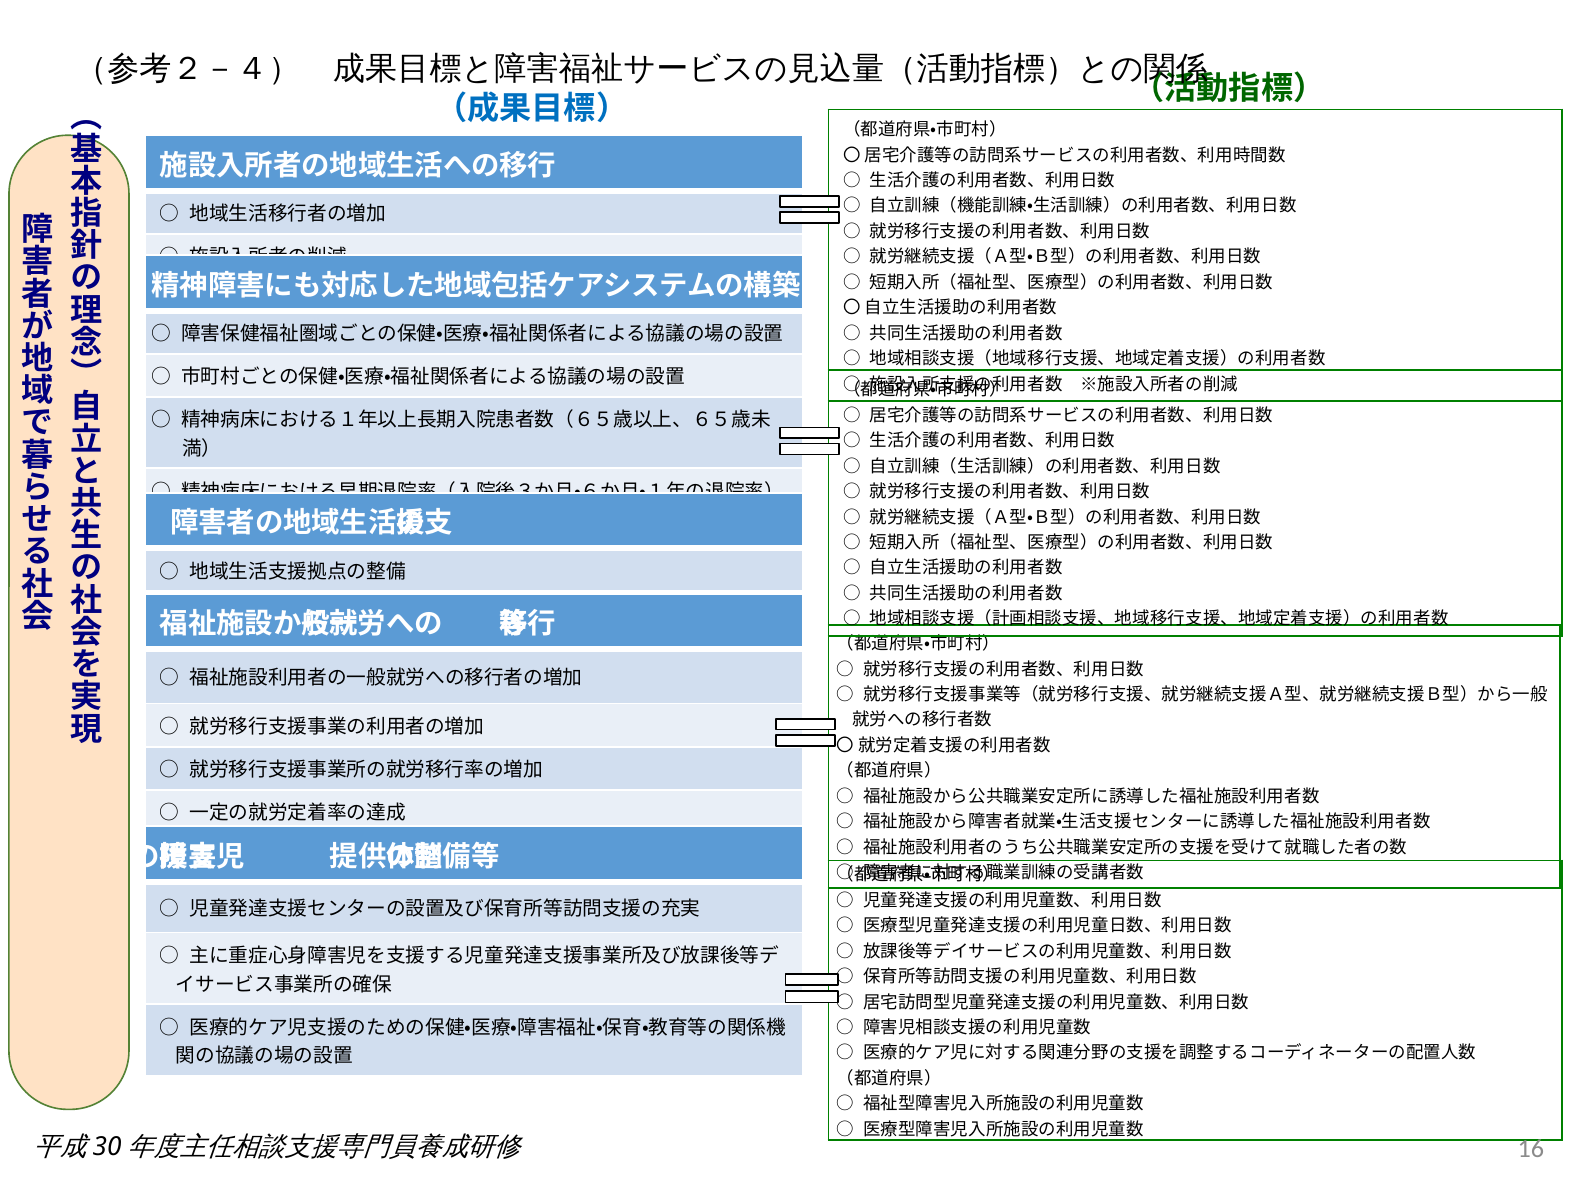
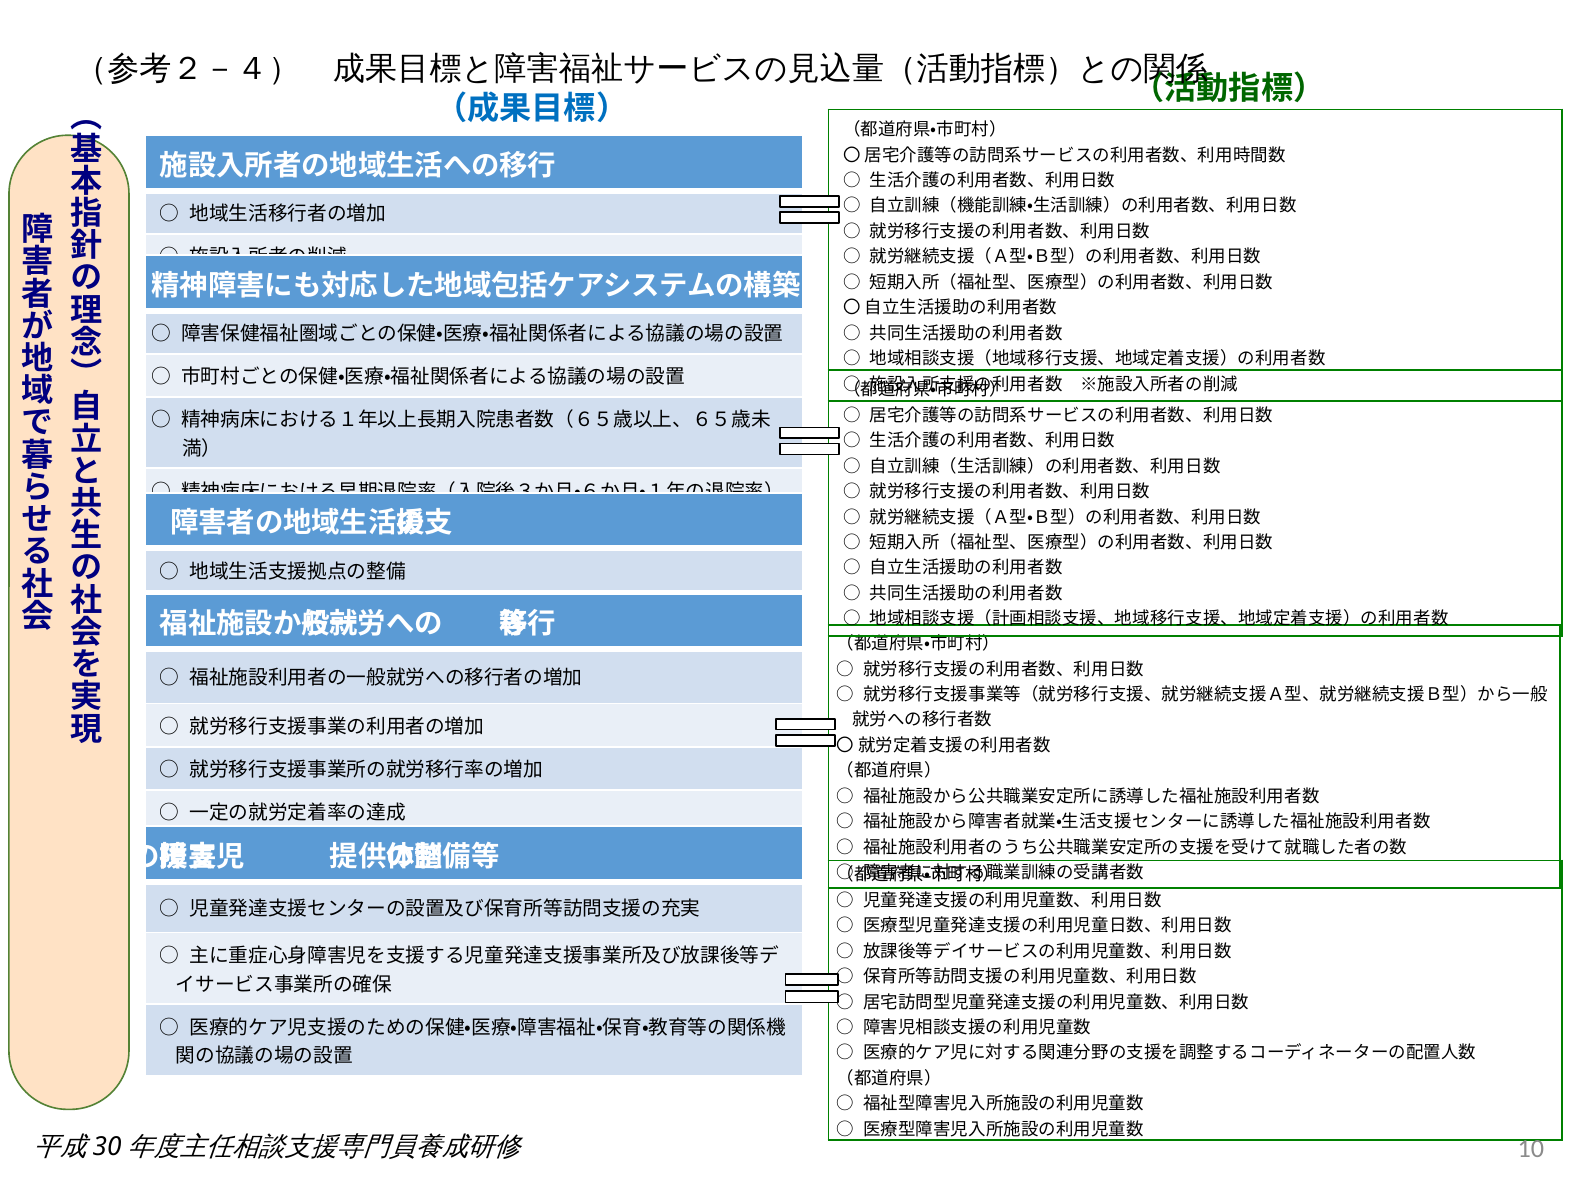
16: 16 -> 10 (1531, 1149)
